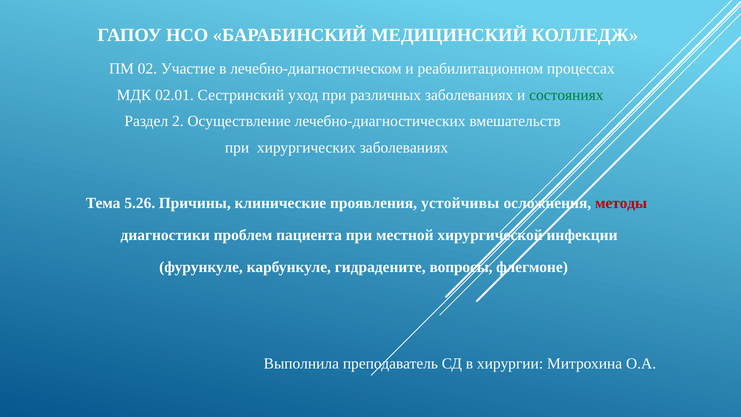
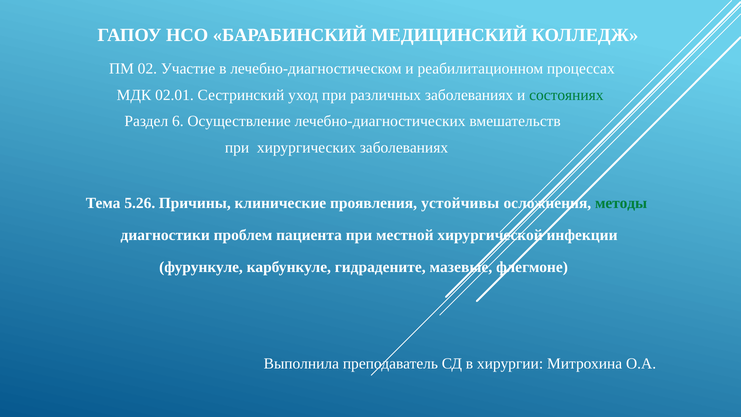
2: 2 -> 6 (178, 121)
методы colour: red -> green (621, 203)
вопросы: вопросы -> мазевые (461, 267)
